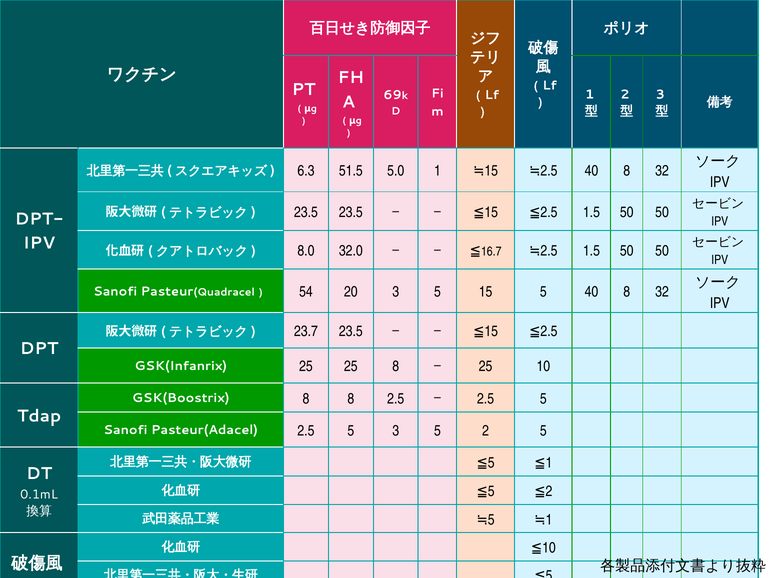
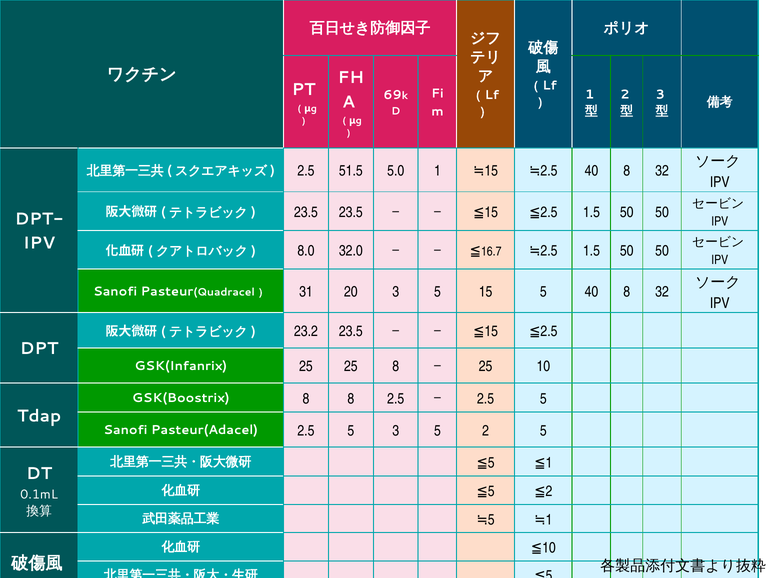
6.3: 6.3 -> 2.5 (306, 171)
54: 54 -> 31 (306, 292)
23.7: 23.7 -> 23.2 (306, 331)
